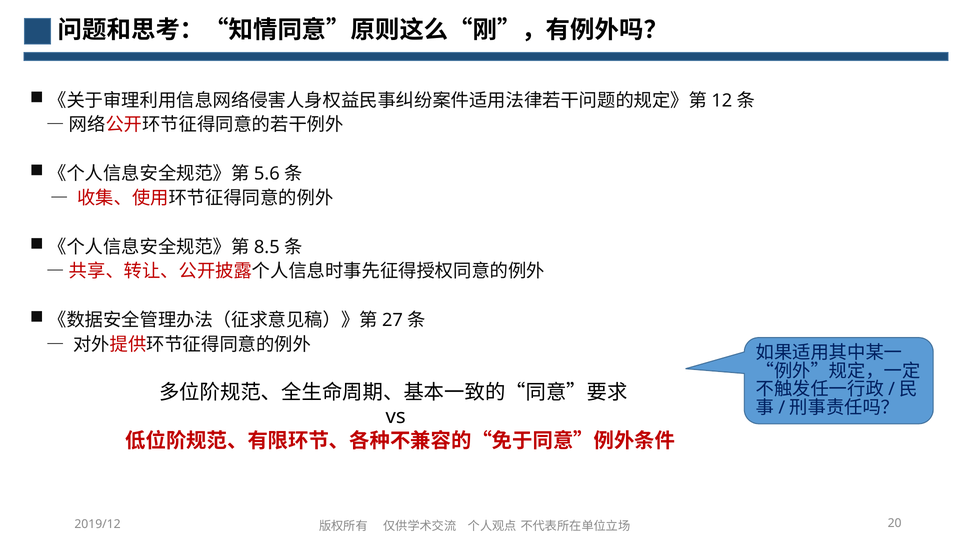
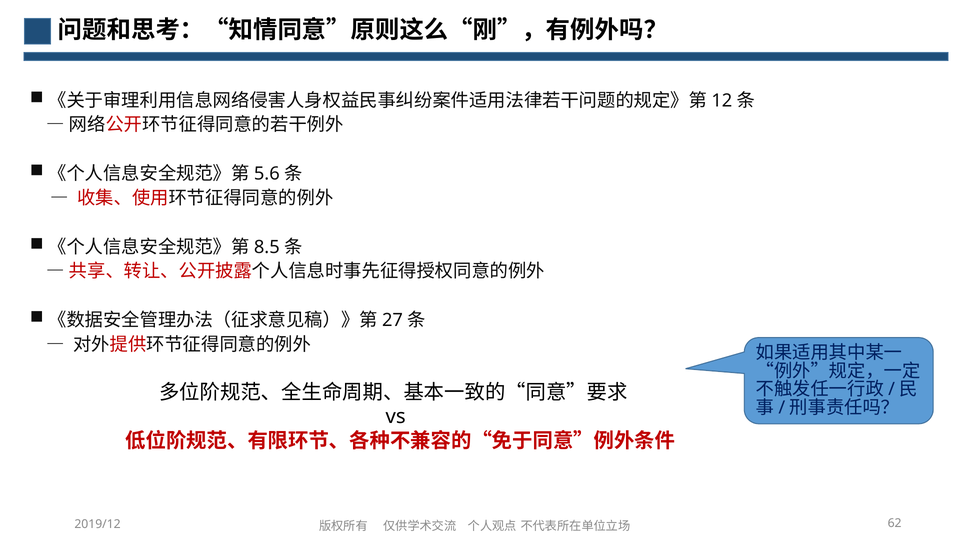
20: 20 -> 62 (895, 523)
